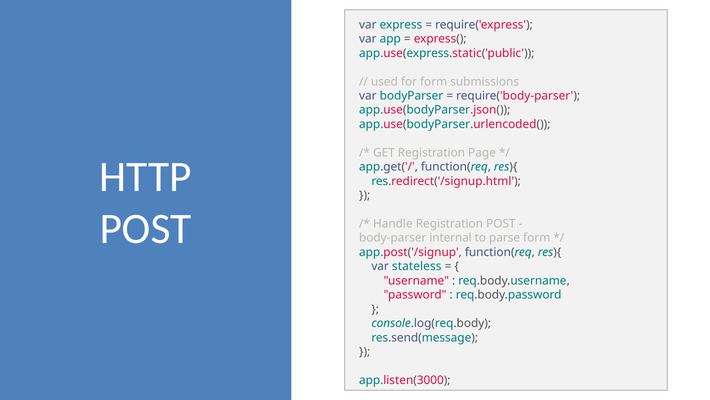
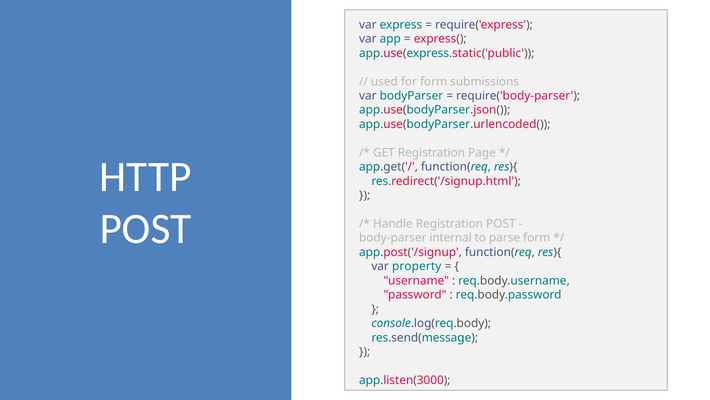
stateless: stateless -> property (417, 266)
